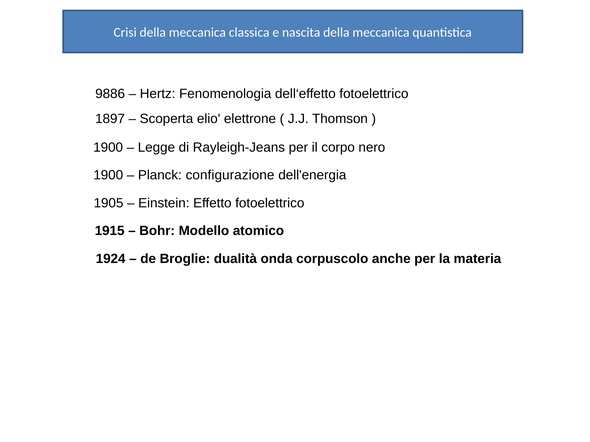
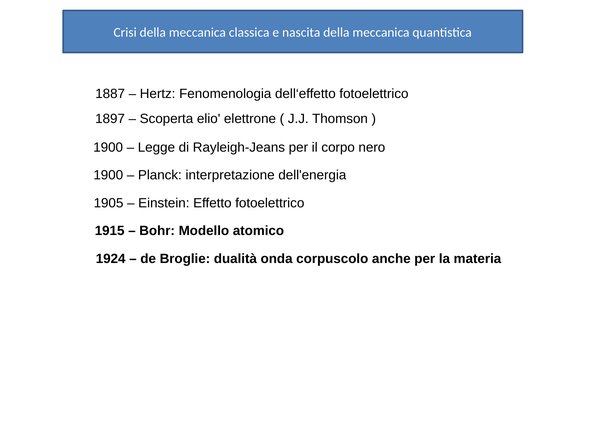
9886: 9886 -> 1887 (110, 94)
configurazione: configurazione -> interpretazione (230, 175)
